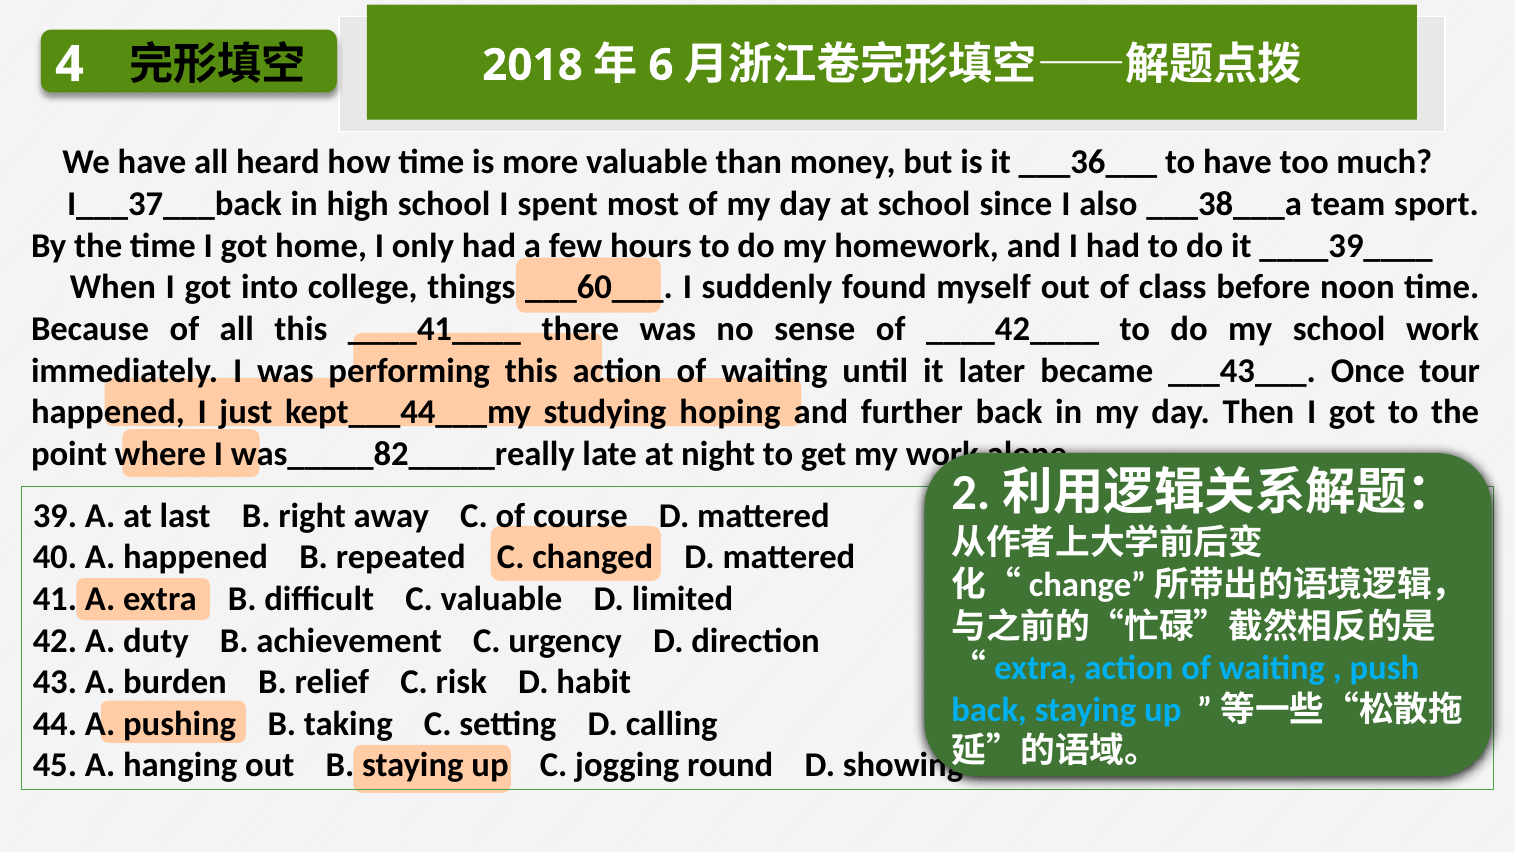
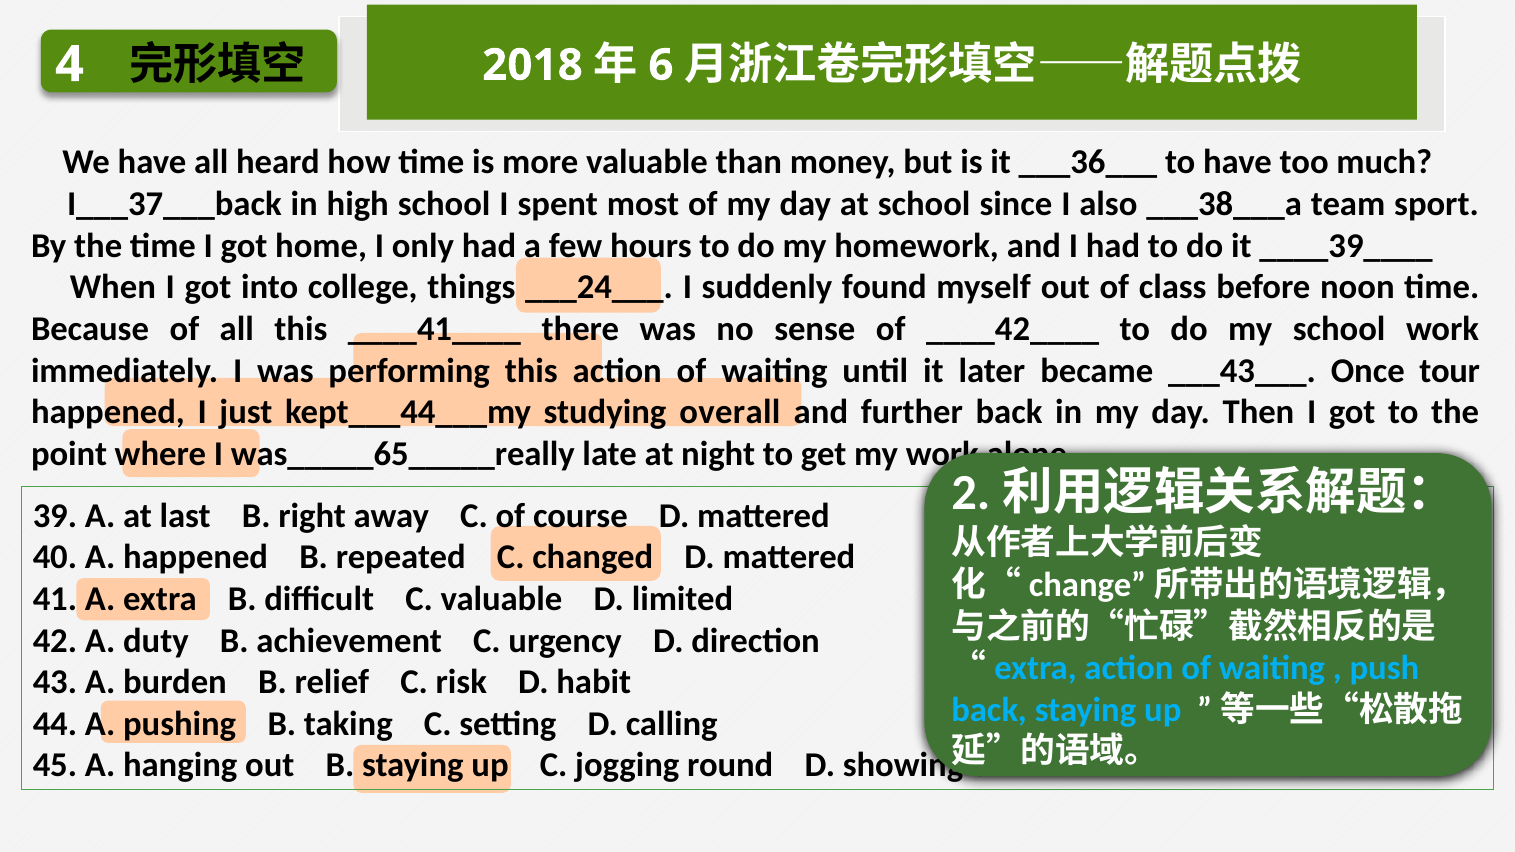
___60___: ___60___ -> ___24___ (599, 287)
hoping: hoping -> overall (730, 412)
was_____82_____really: was_____82_____really -> was_____65_____really (403, 454)
